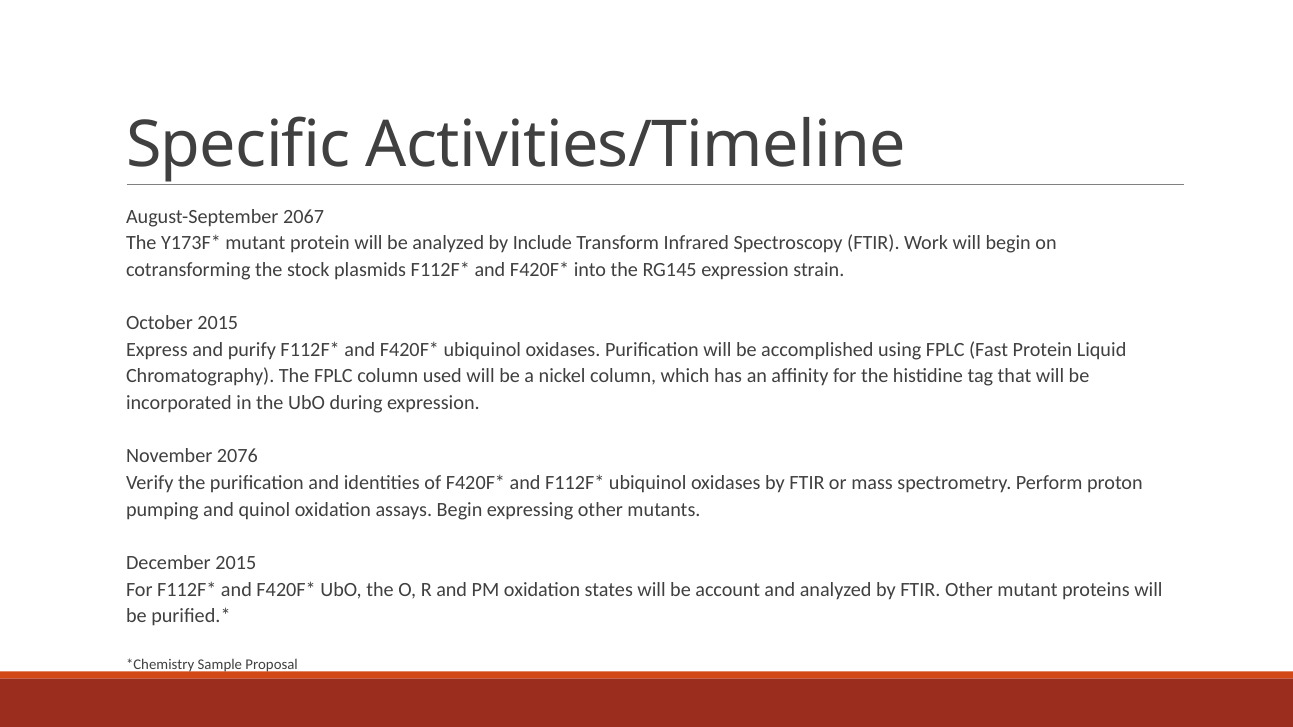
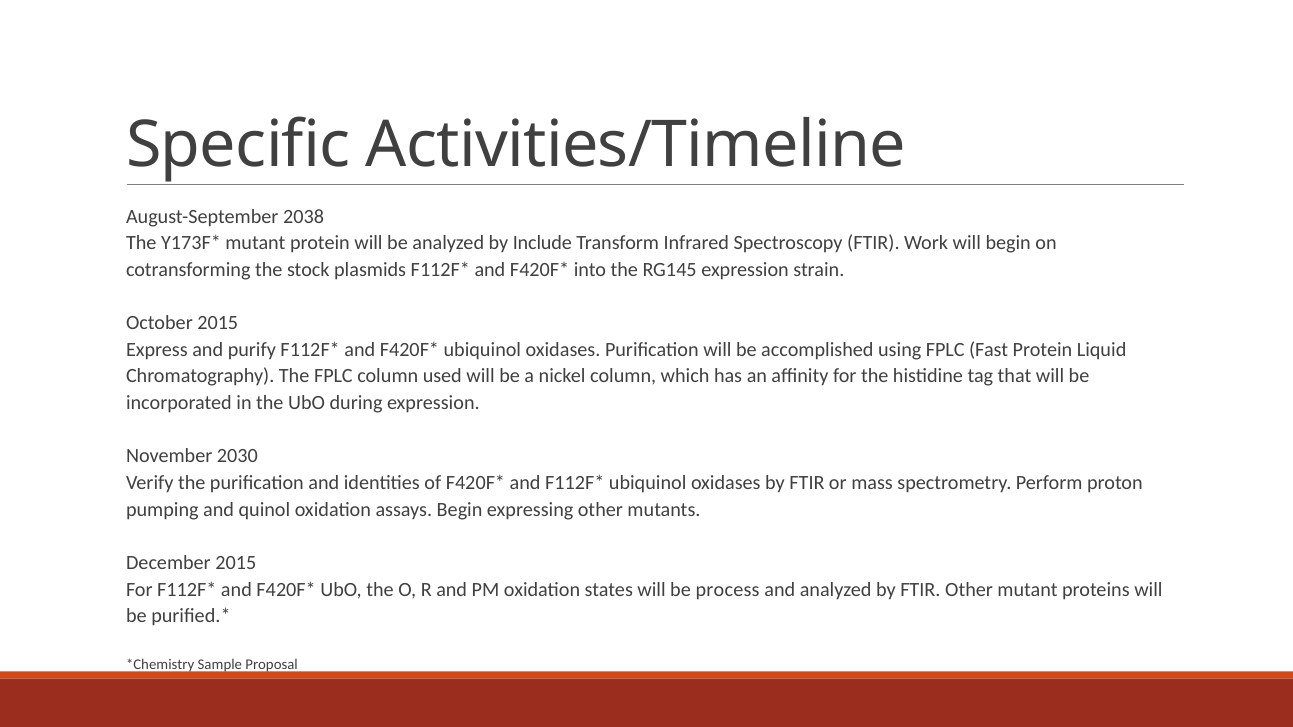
2067: 2067 -> 2038 (304, 217)
2076: 2076 -> 2030 (237, 456)
account: account -> process (728, 590)
